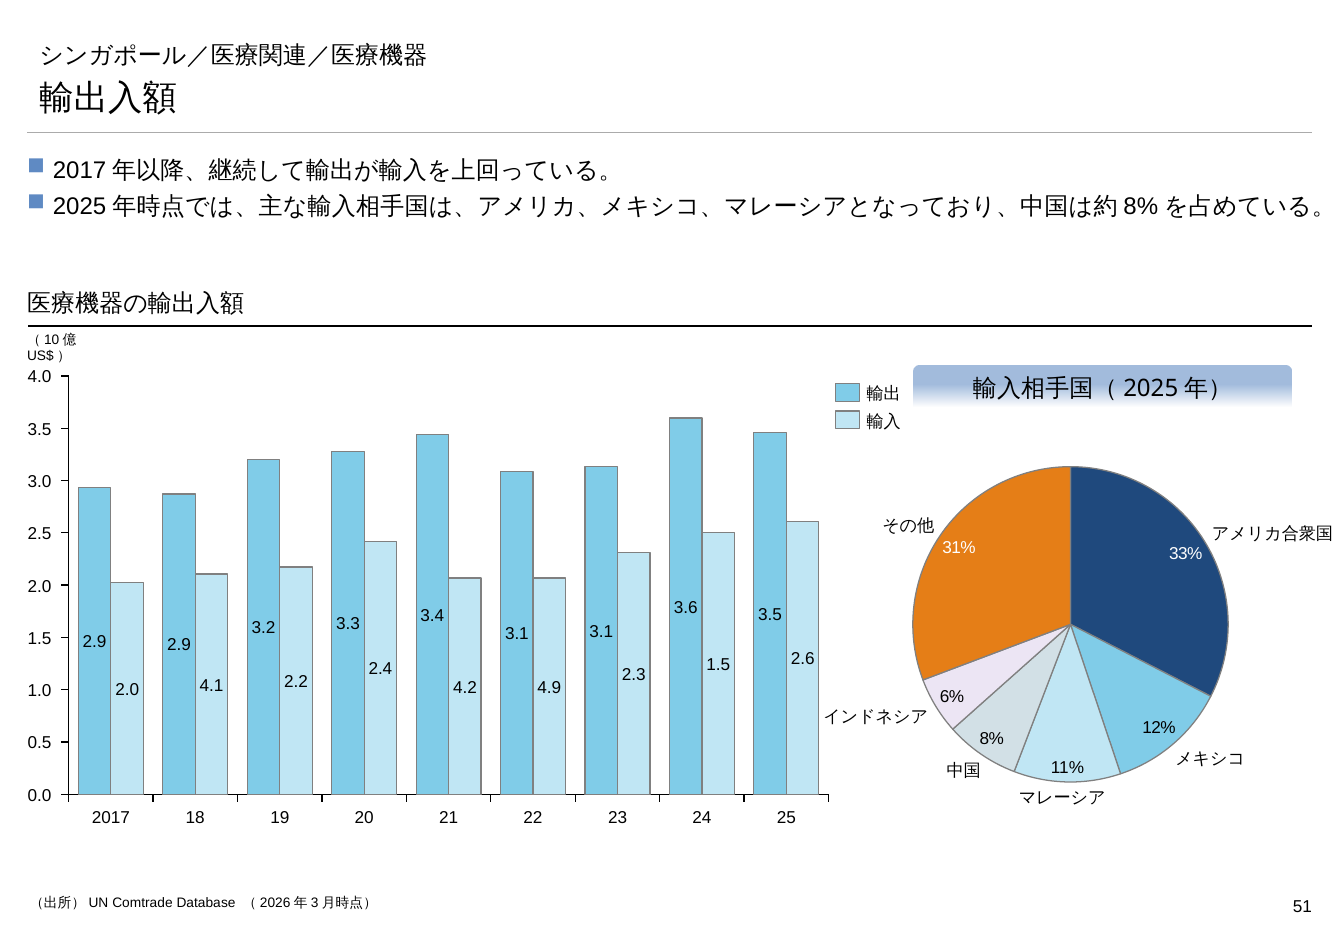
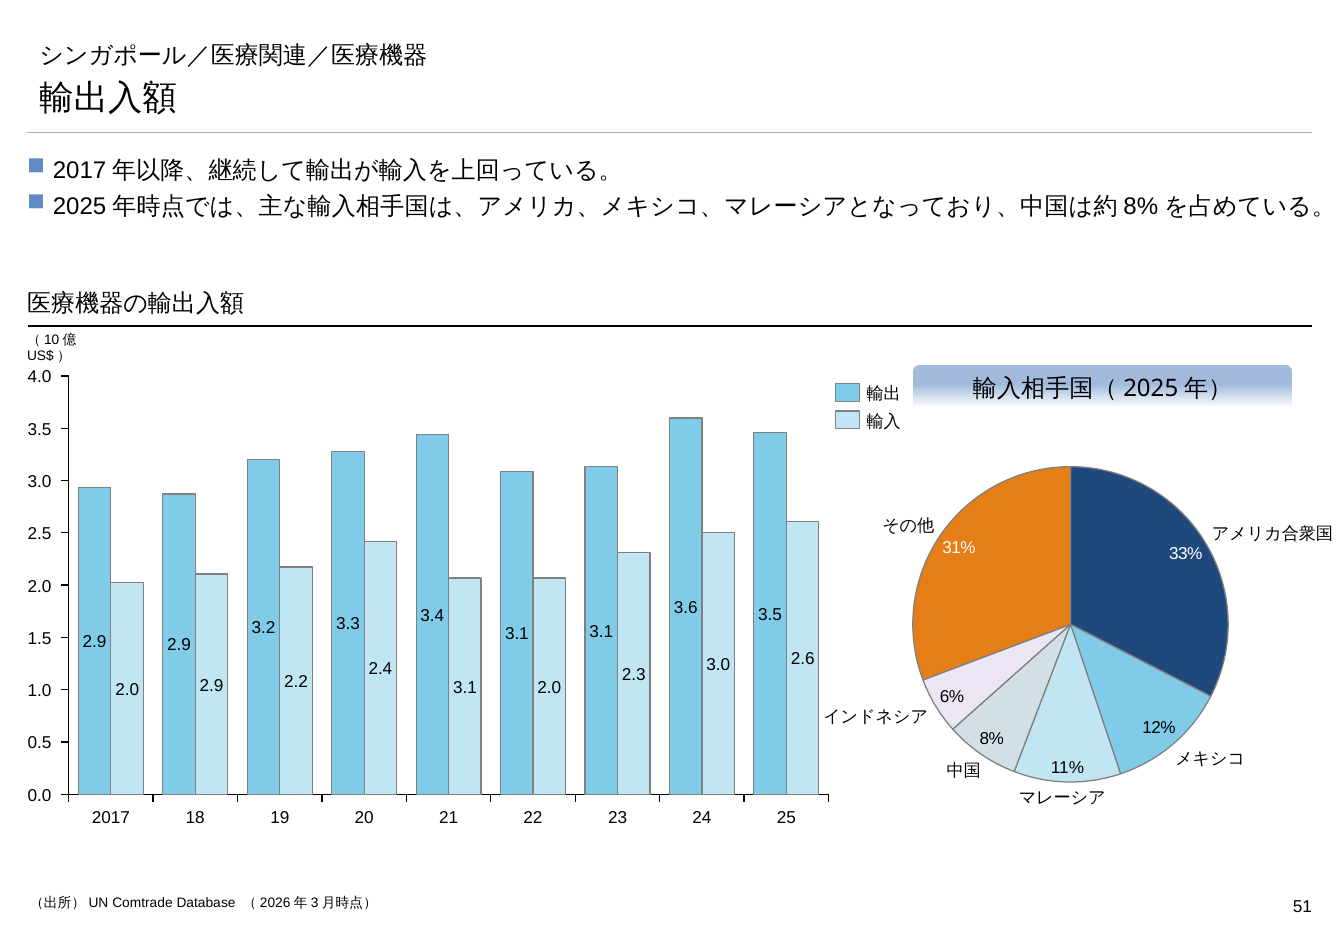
1.5: 1.5 -> 3.0 (718, 664)
4.1: 4.1 -> 2.9 (212, 685)
4.2: 4.2 -> 3.1 (465, 687)
4.9: 4.9 -> 2.0 (549, 687)
